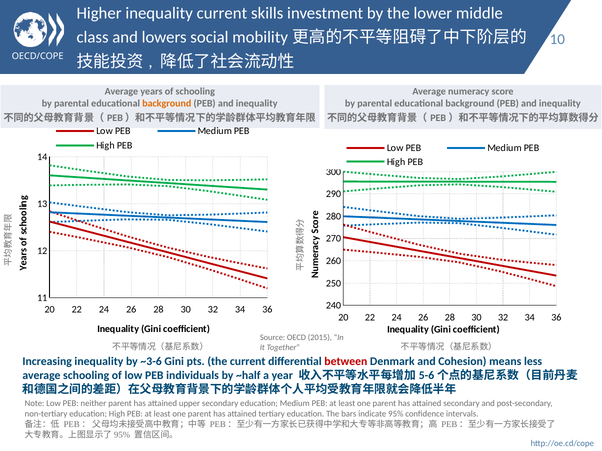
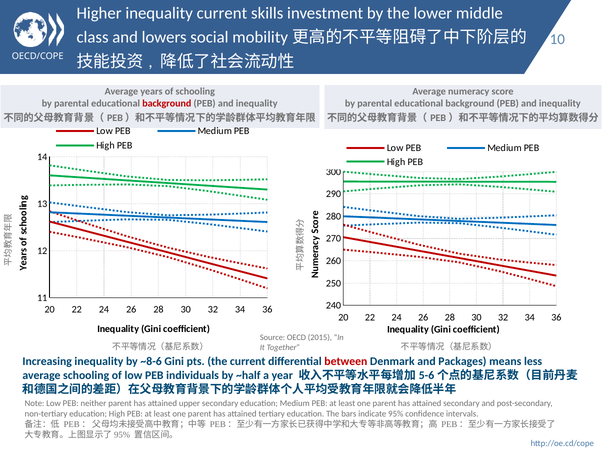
background colour: orange -> red (167, 104)
~3-6: ~3-6 -> ~8-6 (151, 362)
Cohesion: Cohesion -> Packages (462, 362)
